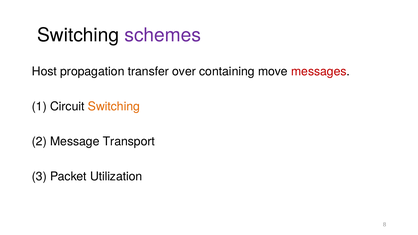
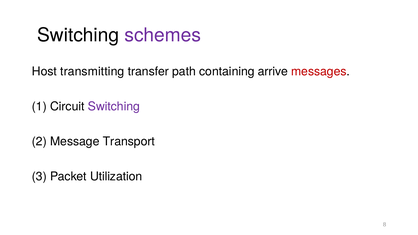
propagation: propagation -> transmitting (92, 72)
over: over -> path (184, 72)
move: move -> arrive (273, 72)
Switching colour: orange -> purple (114, 107)
